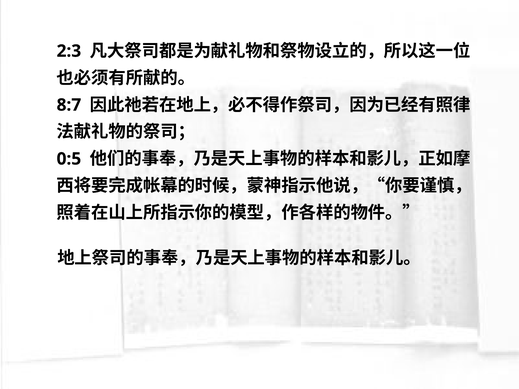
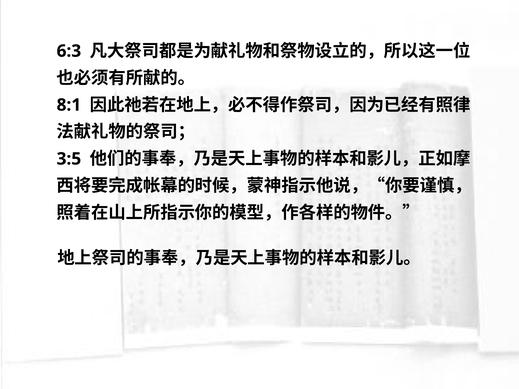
2:3: 2:3 -> 6:3 (69, 51)
8:7: 8:7 -> 8:1 (69, 105)
0:5: 0:5 -> 3:5 (69, 159)
